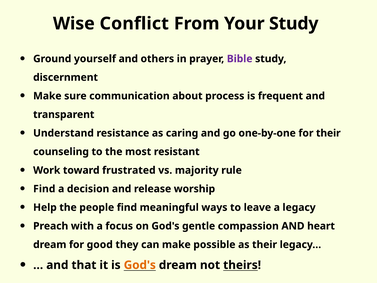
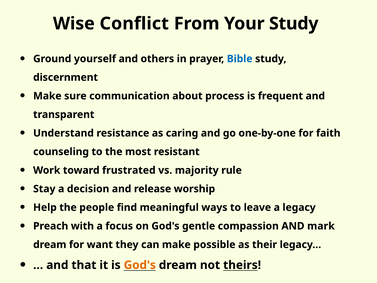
Bible colour: purple -> blue (240, 59)
for their: their -> faith (328, 133)
Find: Find -> Stay (44, 189)
heart: heart -> mark (321, 226)
good: good -> want (100, 244)
